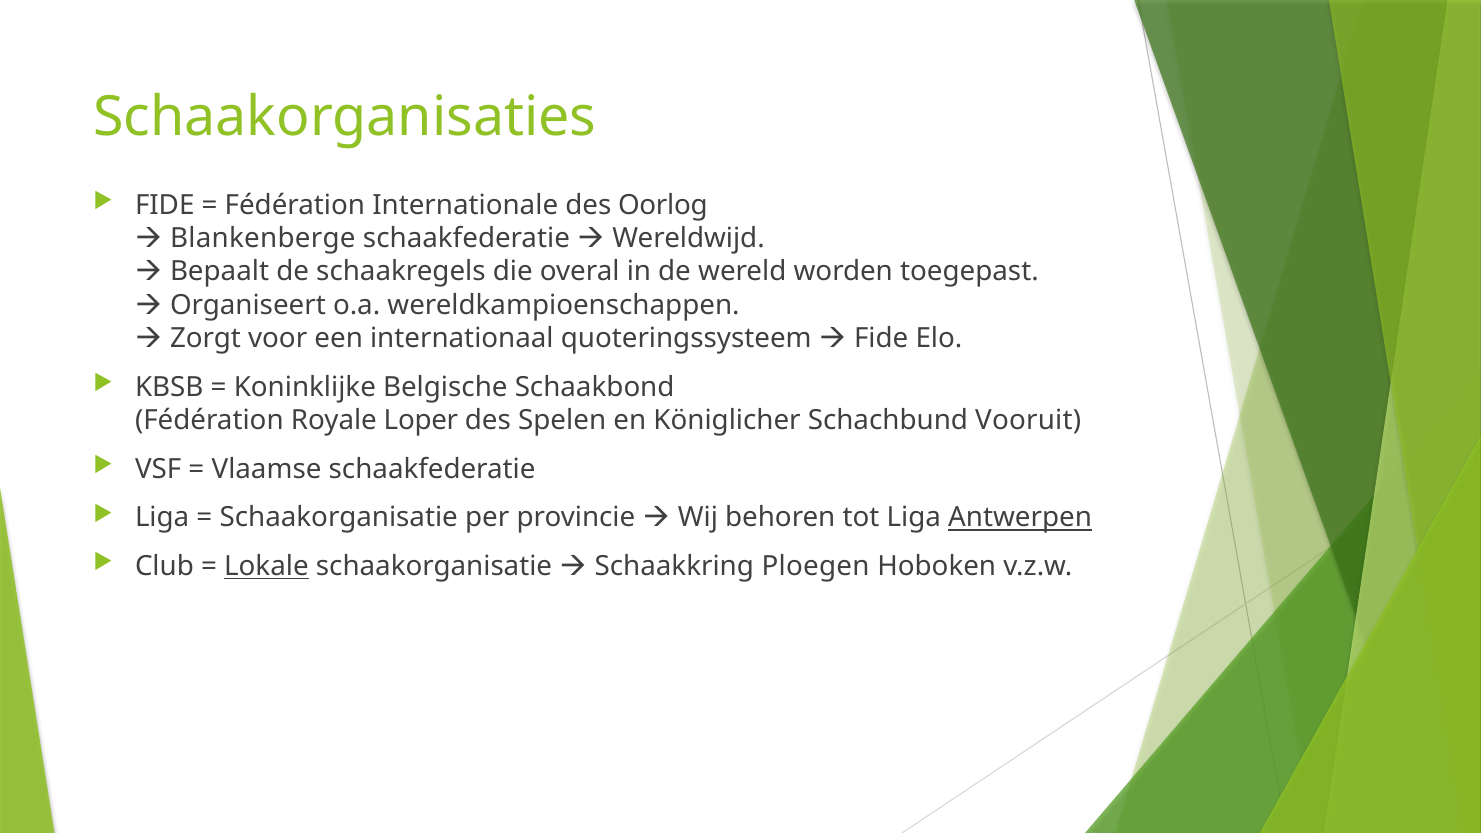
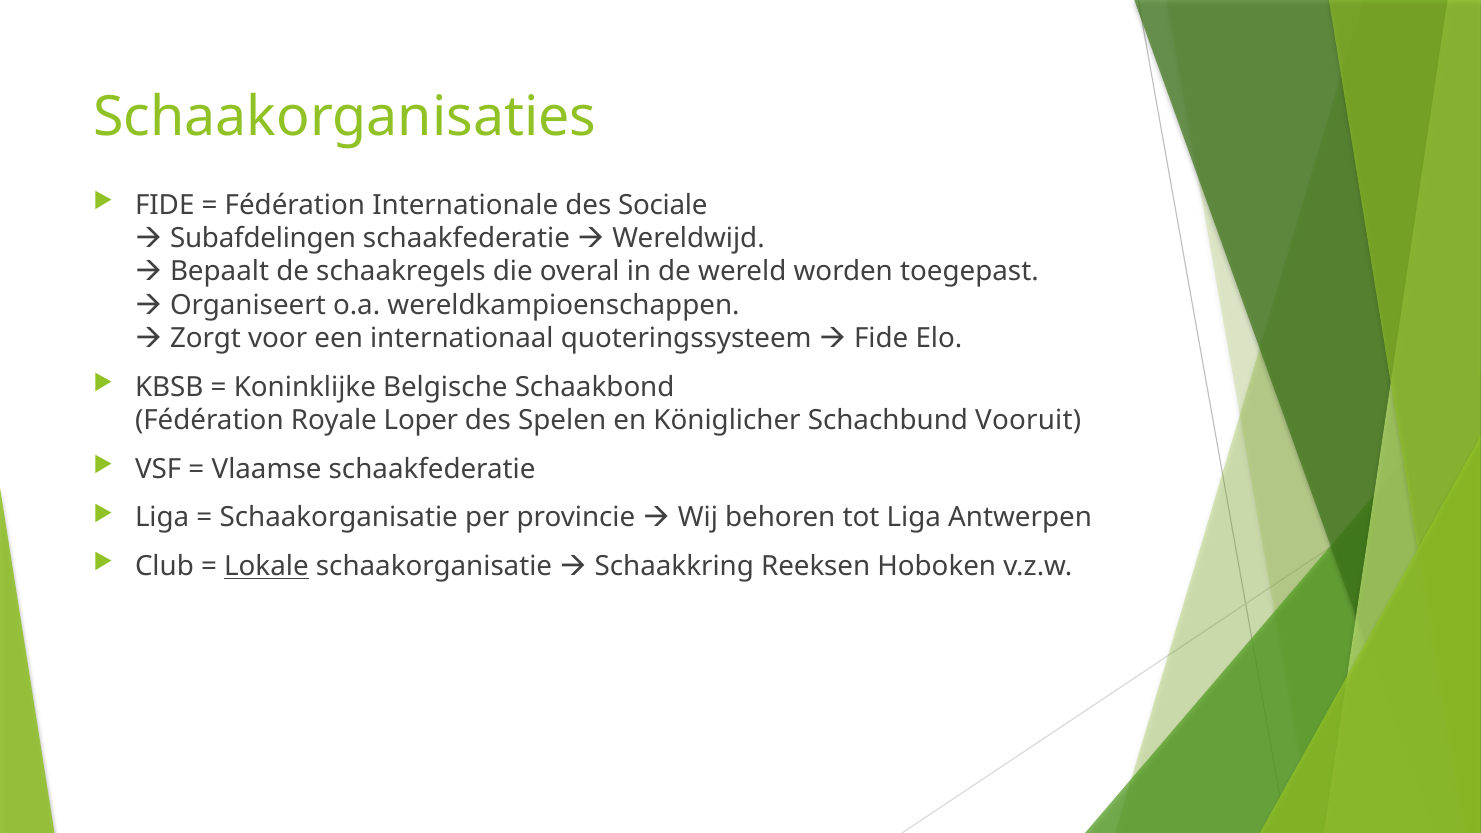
Oorlog: Oorlog -> Sociale (663, 205)
Blankenberge: Blankenberge -> Subafdelingen (263, 238)
Antwerpen underline: present -> none (1020, 518)
Ploegen: Ploegen -> Reeksen (816, 567)
